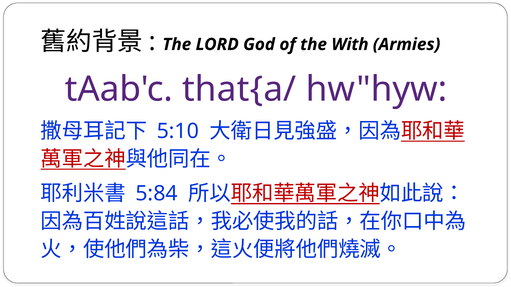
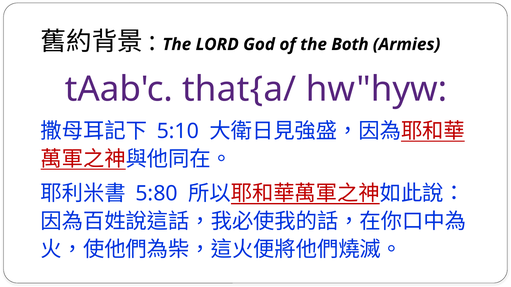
With: With -> Both (350, 44)
5:84: 5:84 -> 5:80 (157, 194)
